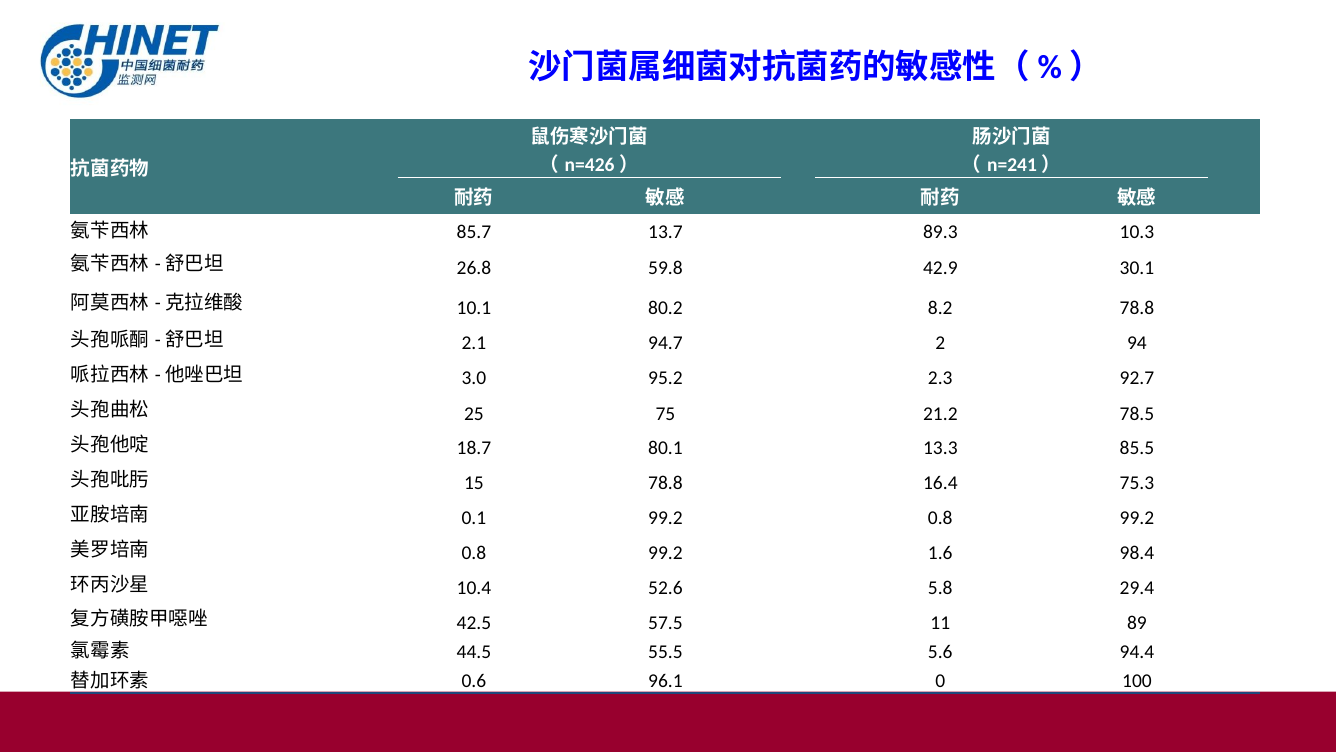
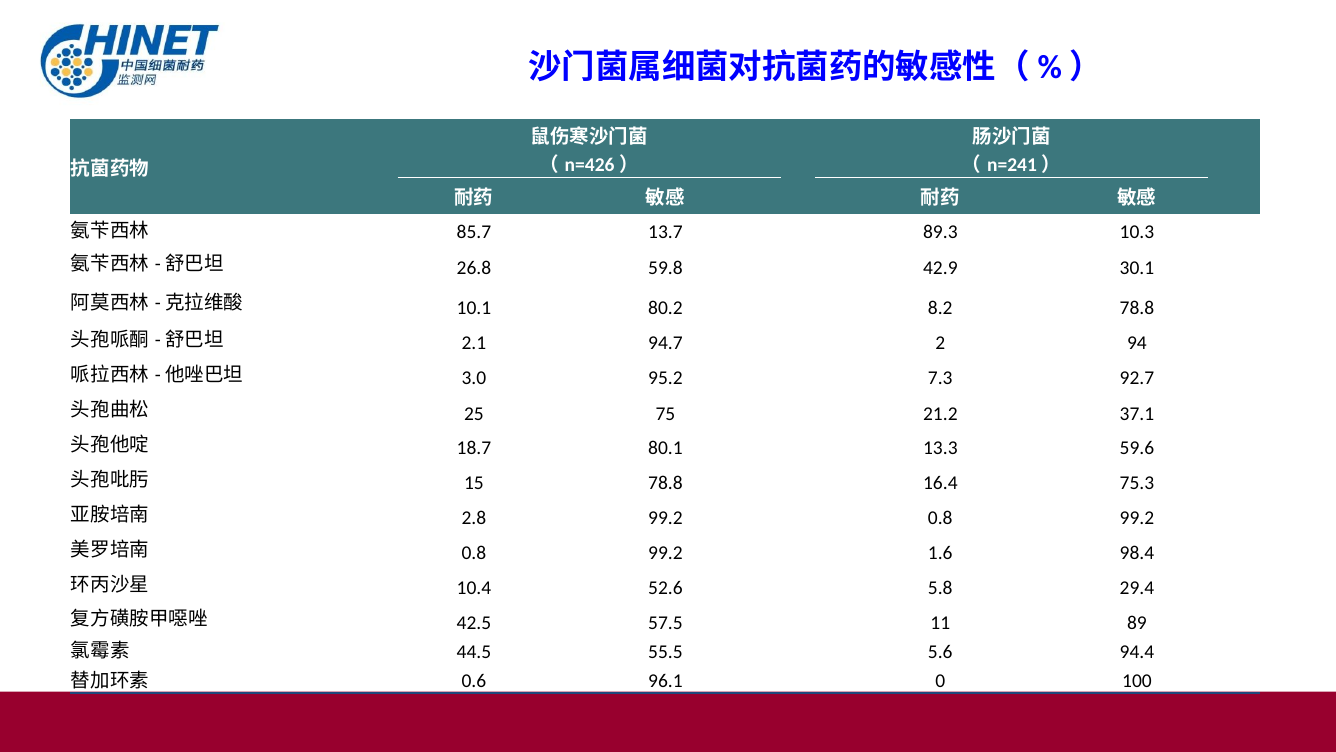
2.3: 2.3 -> 7.3 (940, 378)
78.5: 78.5 -> 37.1 (1137, 413)
85.5: 85.5 -> 59.6 (1137, 448)
0.1: 0.1 -> 2.8 (474, 518)
